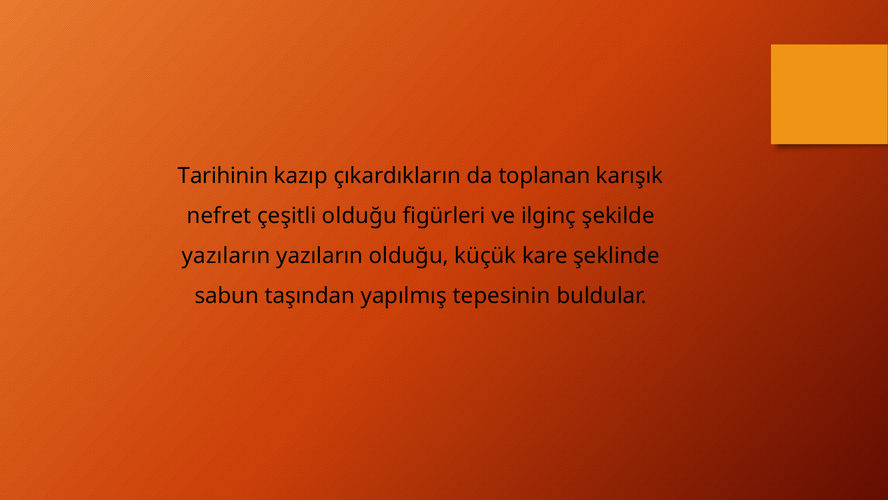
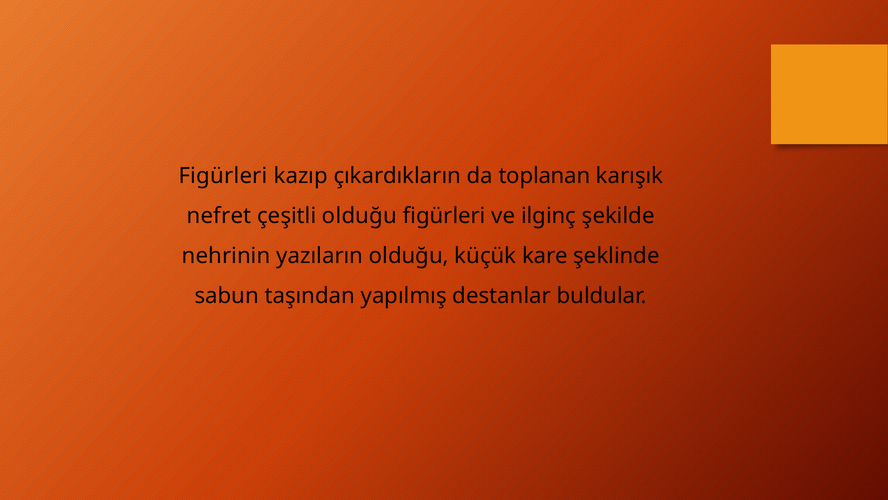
Tarihinin: Tarihinin -> Figürleri (223, 176)
yazıların: yazıların -> nehrinin (226, 256)
tepesinin: tepesinin -> destanlar (502, 296)
